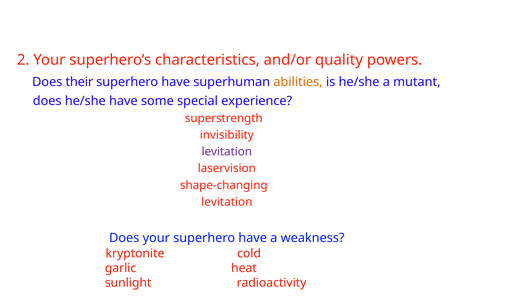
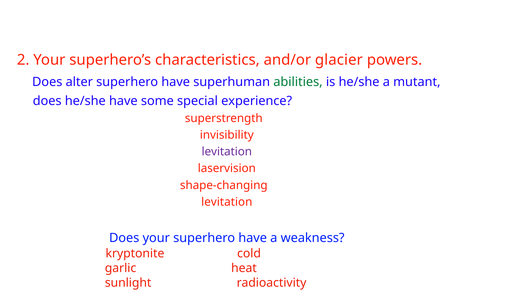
quality: quality -> glacier (339, 60)
their: their -> alter (79, 82)
abilities colour: orange -> green (298, 82)
